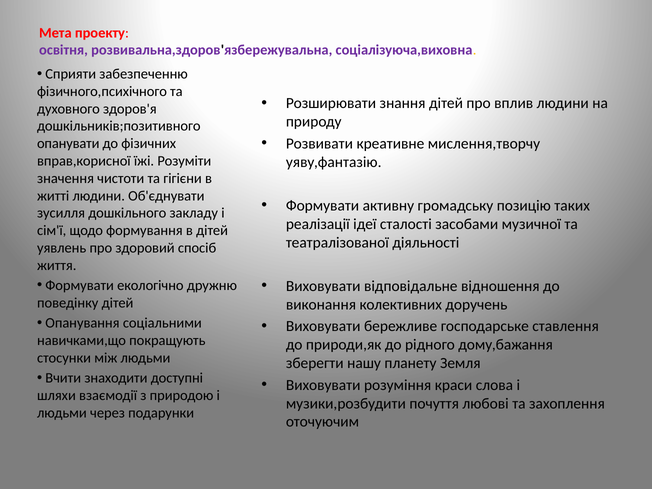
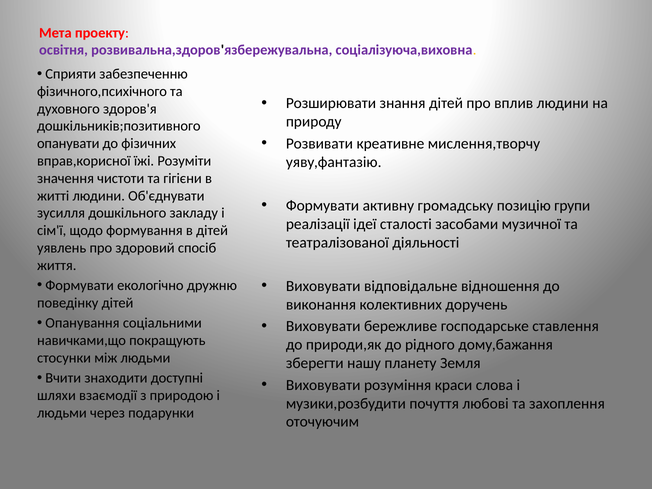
таких: таких -> групи (572, 206)
